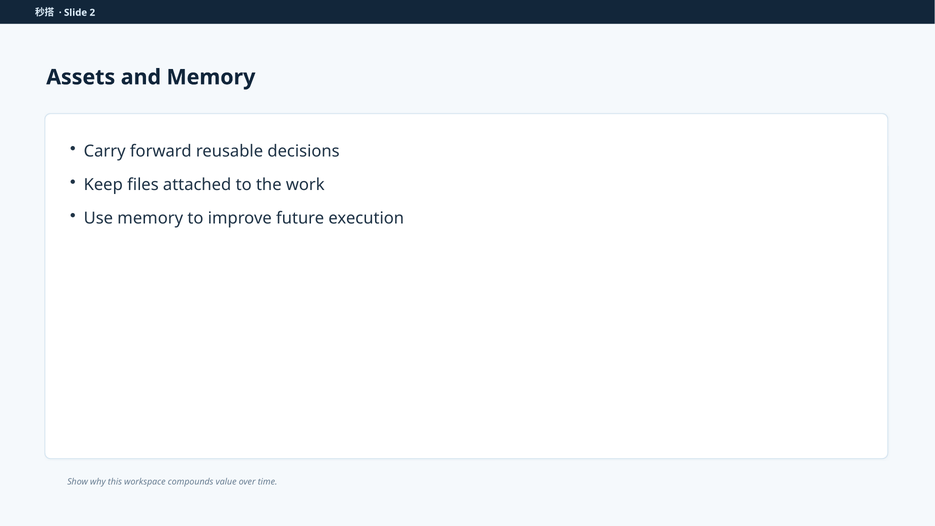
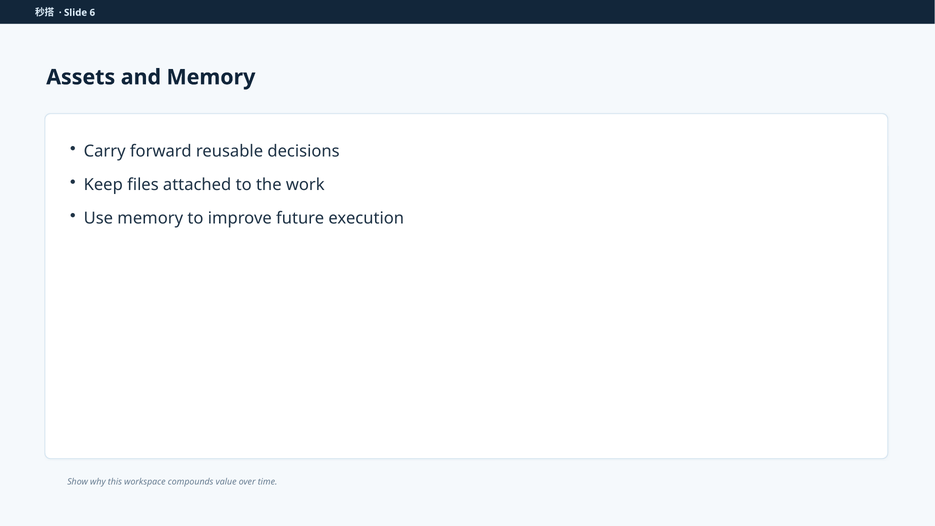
2: 2 -> 6 (92, 13)
